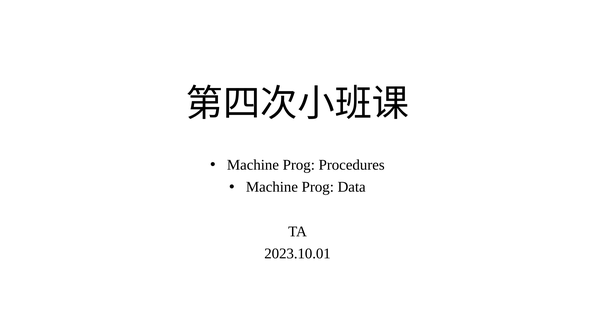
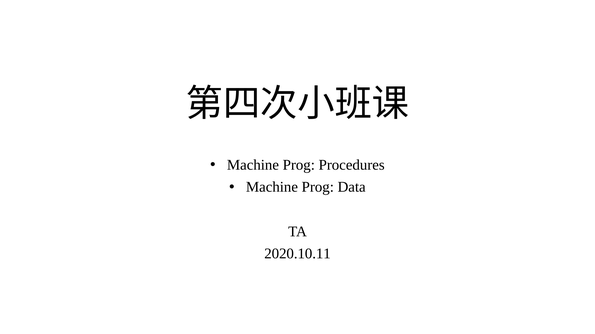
2023.10.01: 2023.10.01 -> 2020.10.11 (298, 254)
